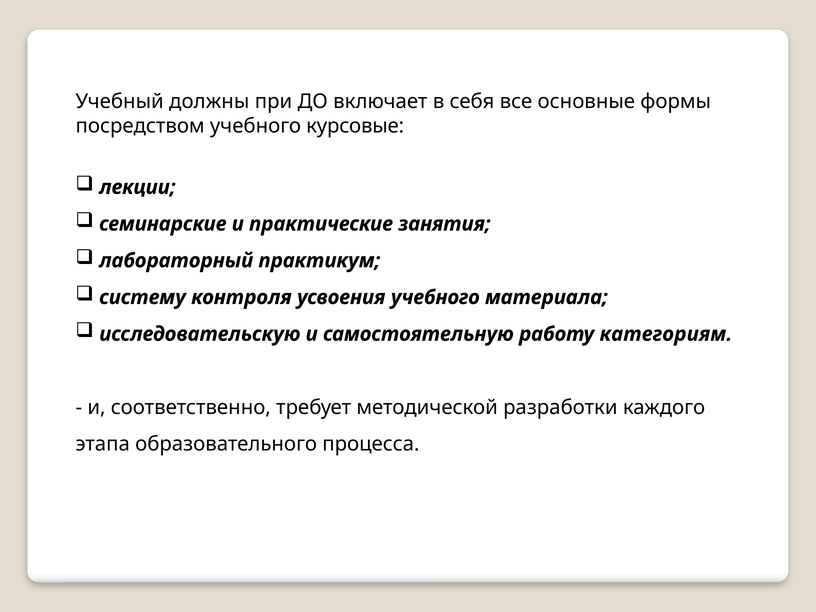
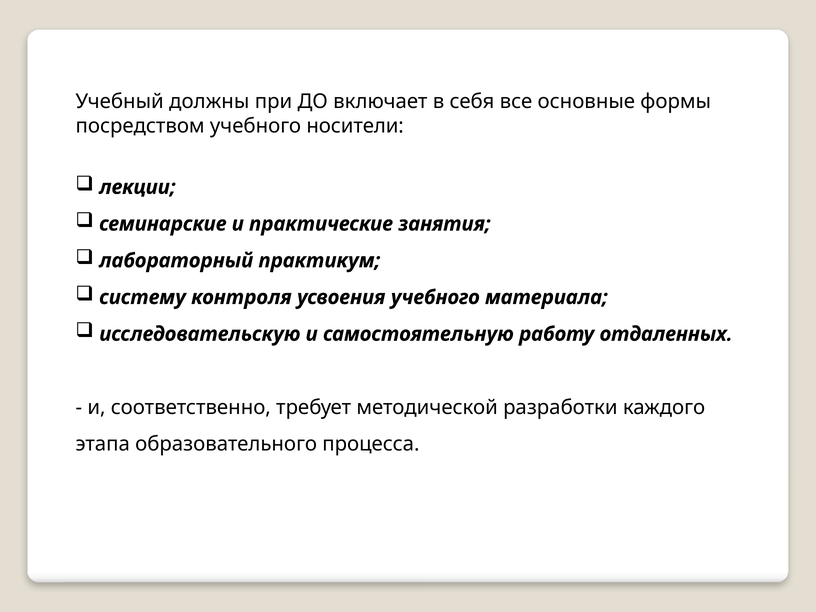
курсовые: курсовые -> носители (355, 126)
категориям: категориям -> отдаленных (666, 334)
